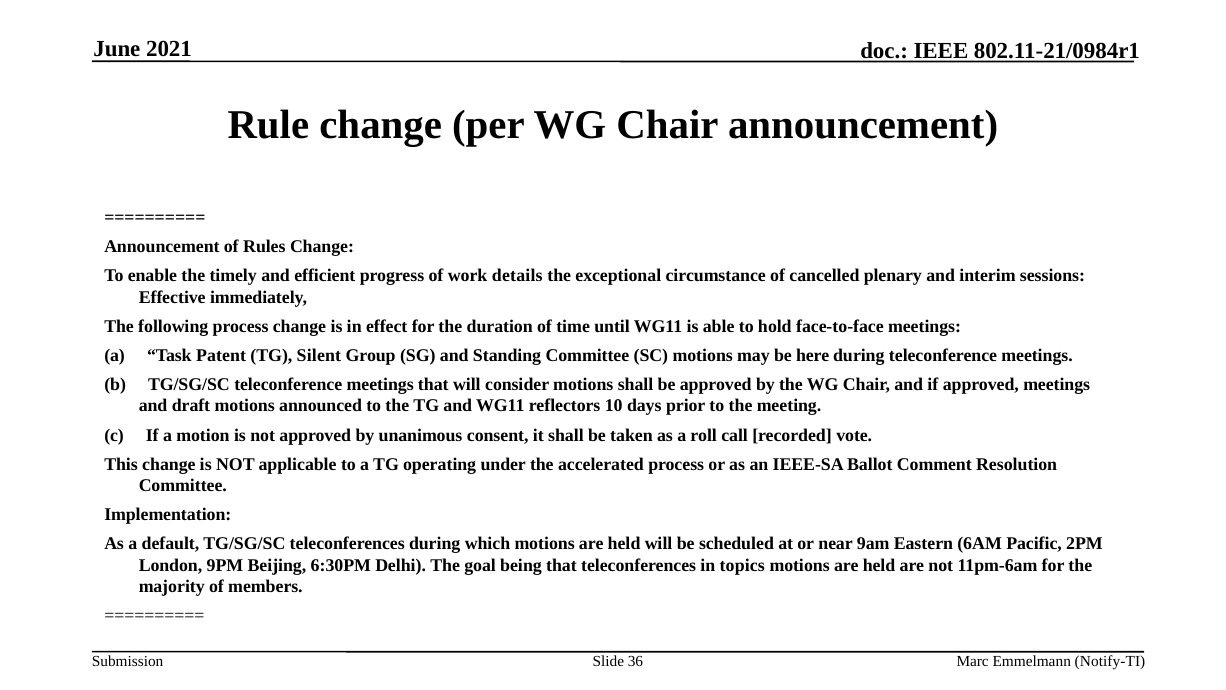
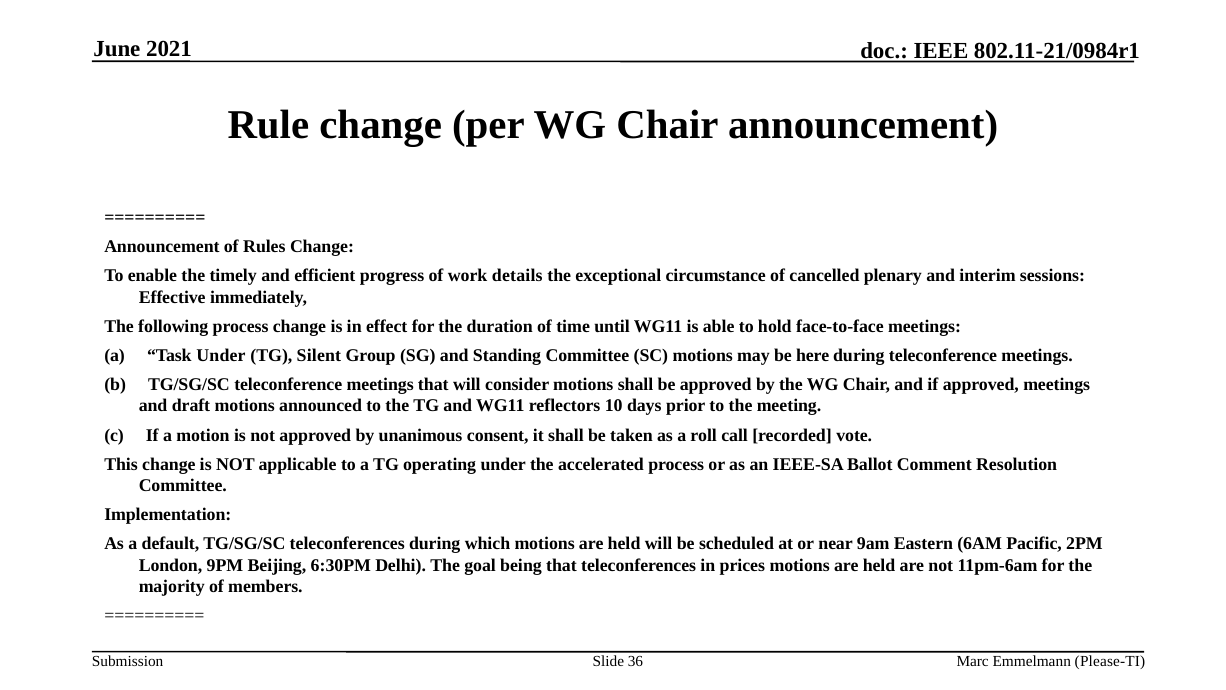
Task Patent: Patent -> Under (221, 355)
topics: topics -> prices (742, 565)
Notify-TI: Notify-TI -> Please-TI (1110, 661)
